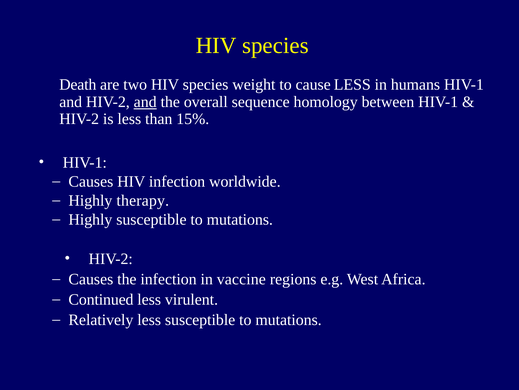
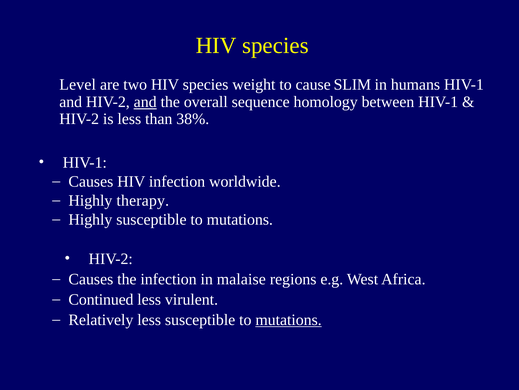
Death: Death -> Level (78, 85)
cause LESS: LESS -> SLIM (352, 85)
15%: 15% -> 38% (193, 119)
vaccine: vaccine -> malaise (241, 279)
mutations underline: none -> present (289, 319)
